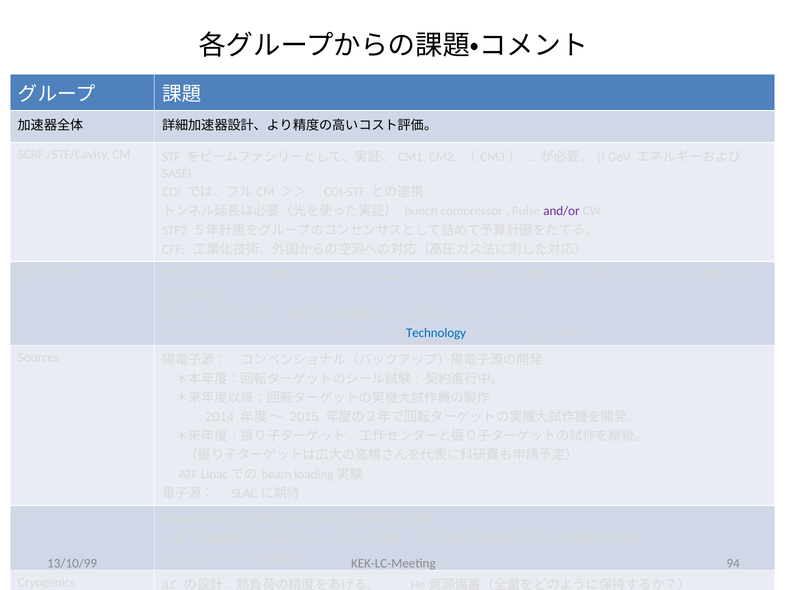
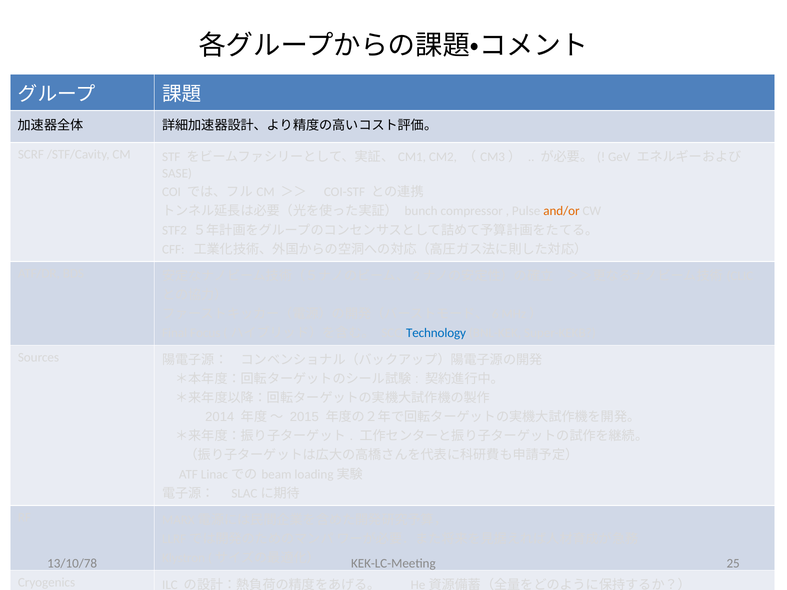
and/or colour: purple -> orange (561, 211)
13/10/99: 13/10/99 -> 13/10/78 (72, 564)
94: 94 -> 25 (733, 564)
